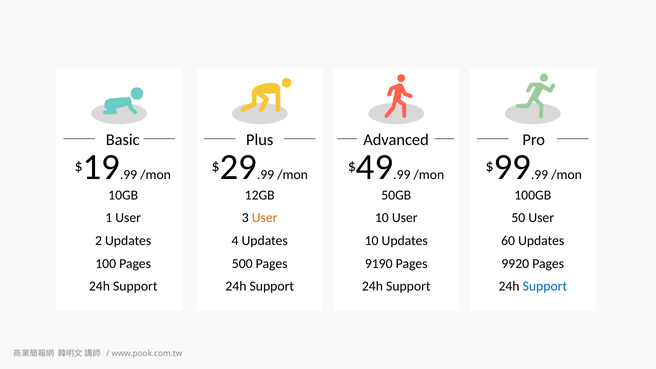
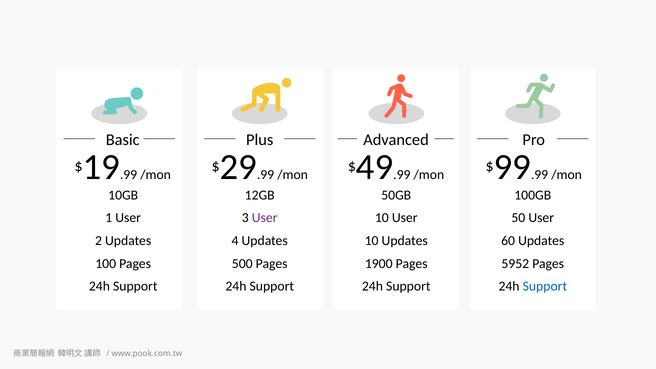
User colour: orange -> purple (265, 218)
9190: 9190 -> 1900 (379, 264)
9920: 9920 -> 5952 (515, 264)
